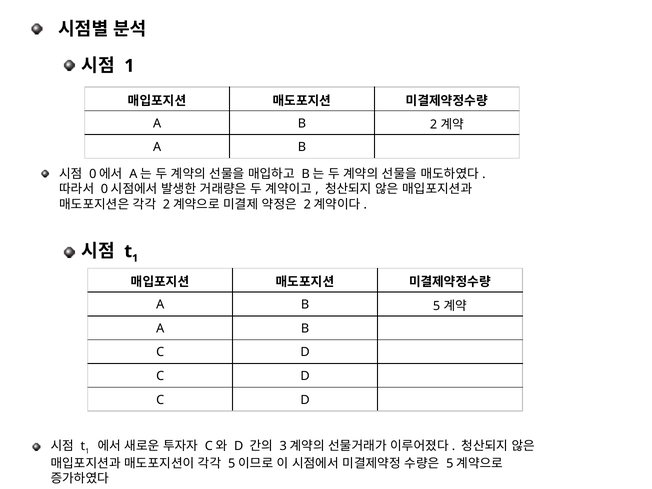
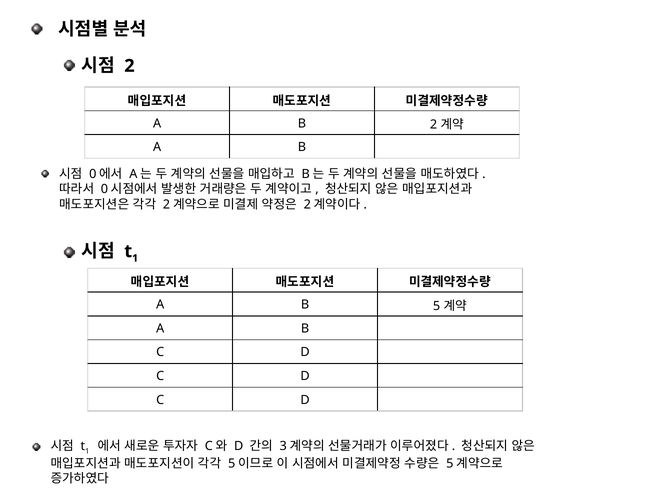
1: 1 -> 2 (129, 66)
